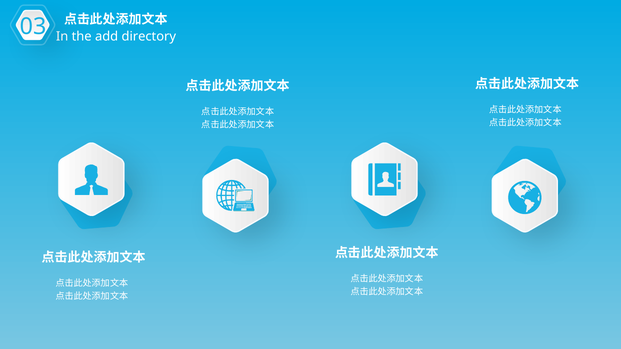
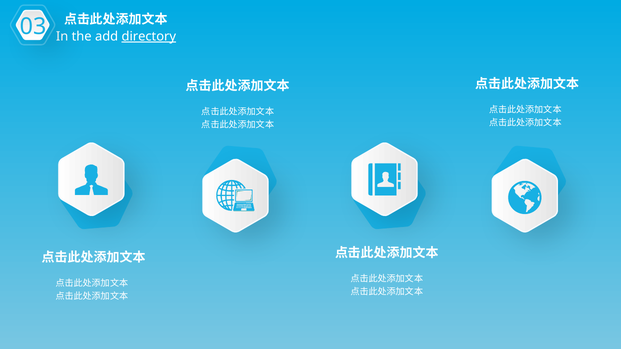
directory underline: none -> present (149, 37)
